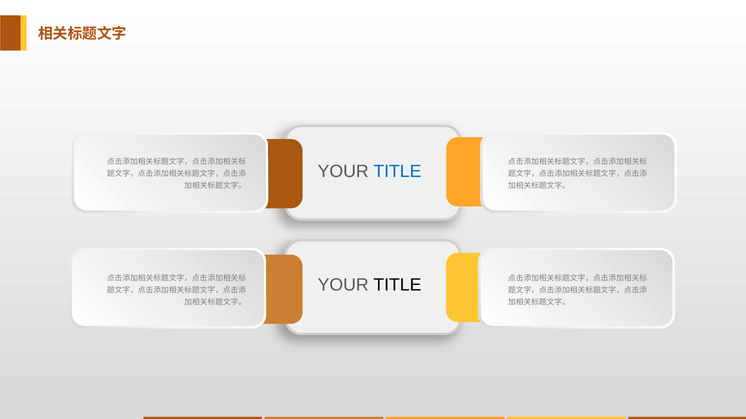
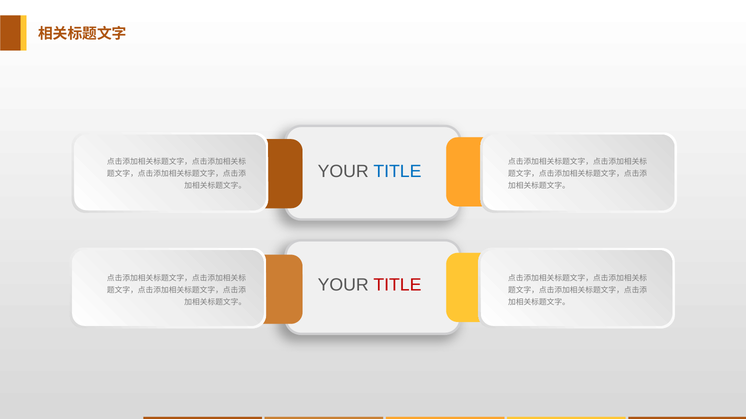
TITLE colour: black -> red (397, 285)
